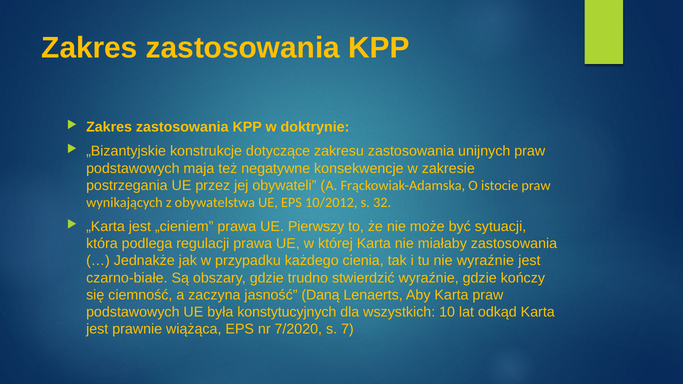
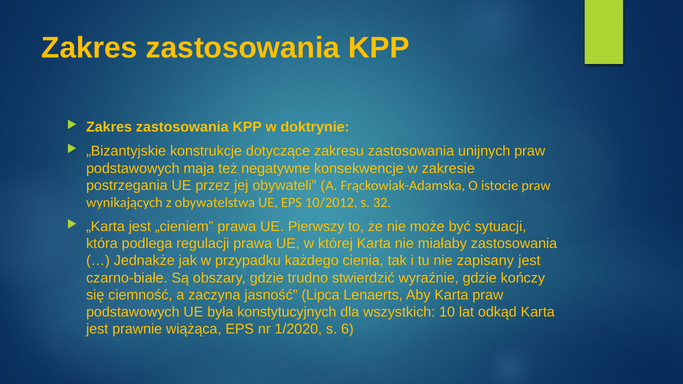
nie wyraźnie: wyraźnie -> zapisany (485, 261)
Daną: Daną -> Lipca (321, 295)
7/2020: 7/2020 -> 1/2020 (298, 329)
7: 7 -> 6 (347, 329)
